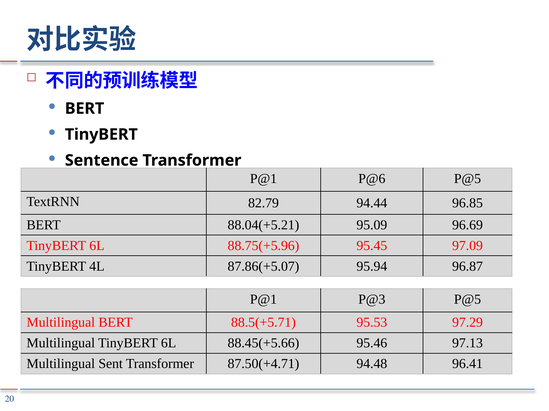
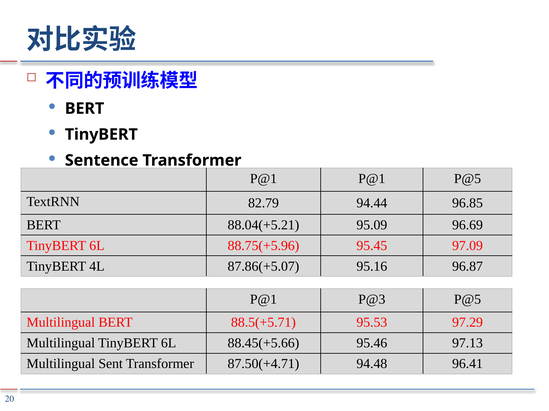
P@1 P@6: P@6 -> P@1 (372, 179)
95.94: 95.94 -> 95.16 (372, 267)
